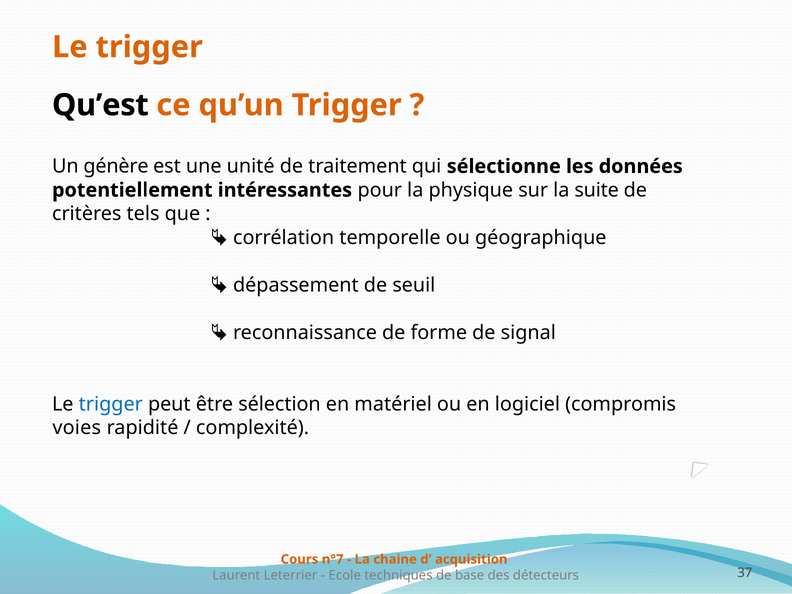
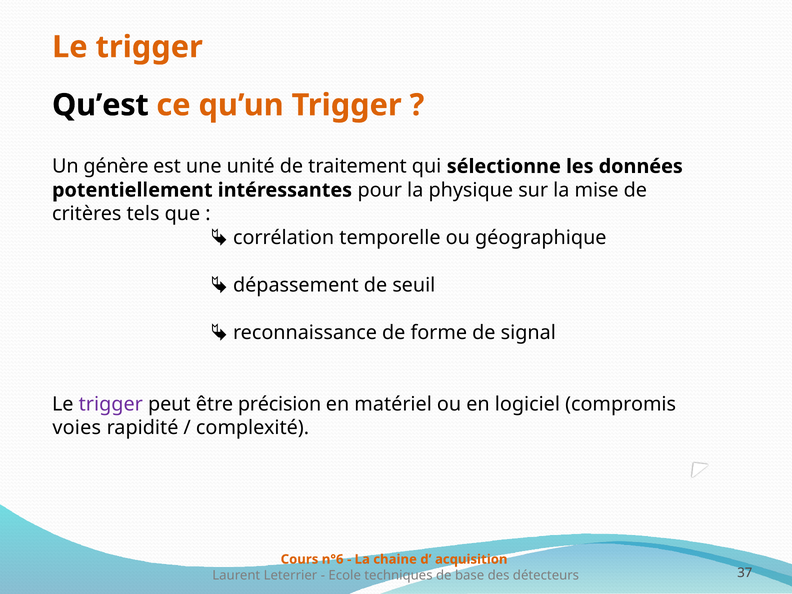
suite: suite -> mise (597, 190)
trigger colour: blue -> purple (111, 404)
sélection: sélection -> précision (280, 404)
n°7: n°7 -> n°6 (333, 559)
